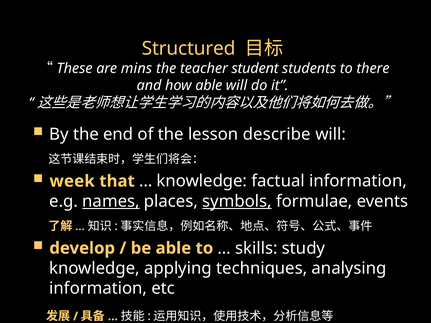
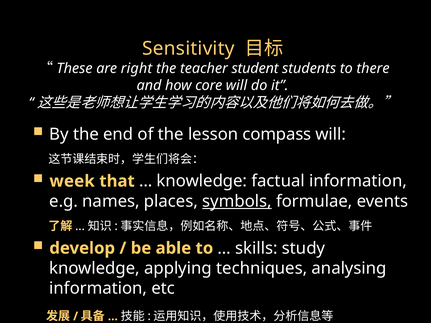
Structured: Structured -> Sensitivity (188, 49)
mins: mins -> right (136, 68)
how able: able -> core (209, 86)
describe: describe -> compass (277, 134)
names underline: present -> none (111, 201)
